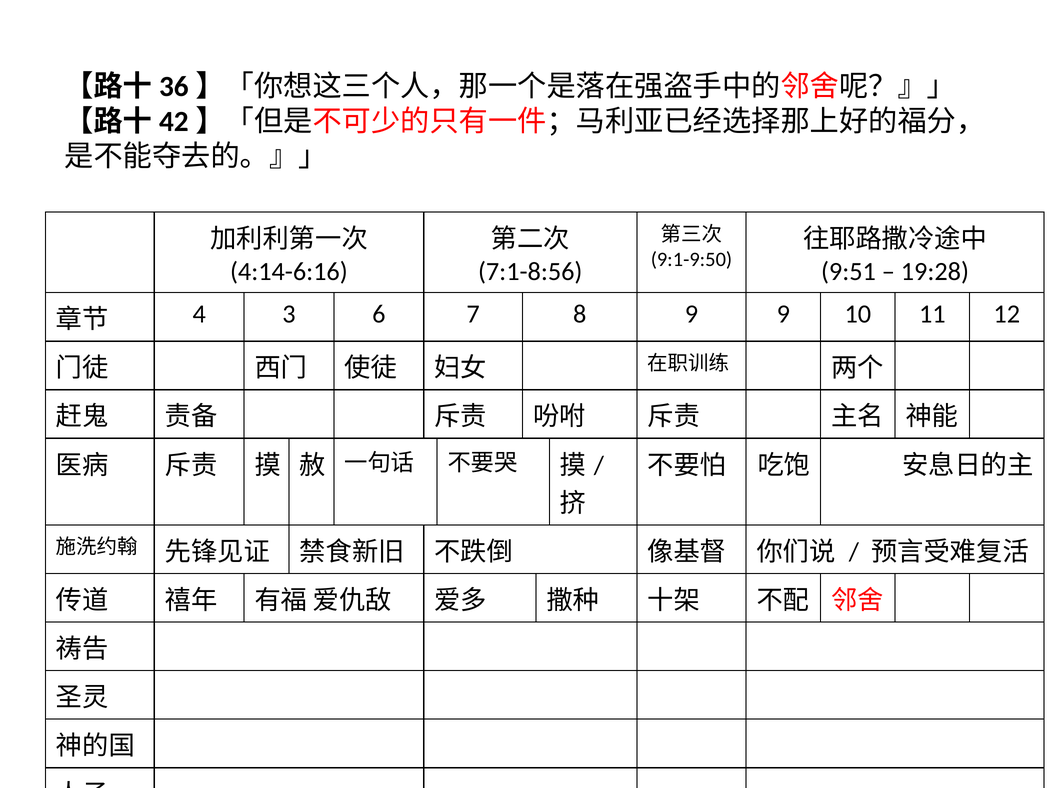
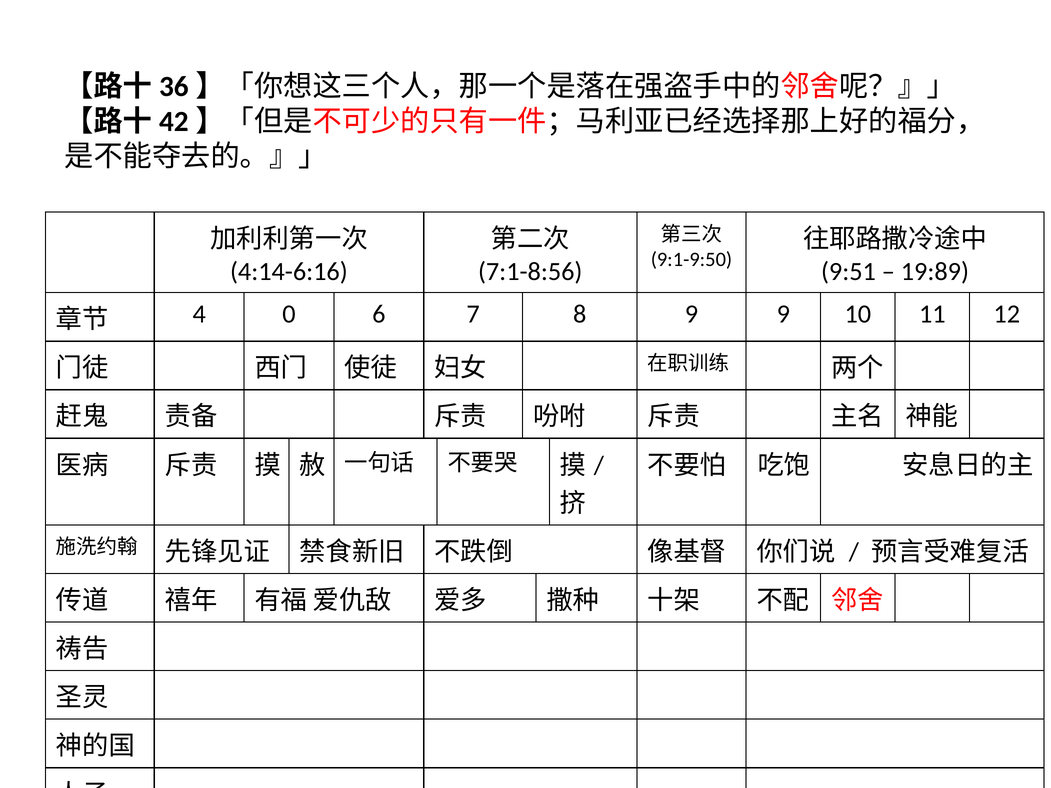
19:28: 19:28 -> 19:89 (935, 272)
3: 3 -> 0 (289, 314)
